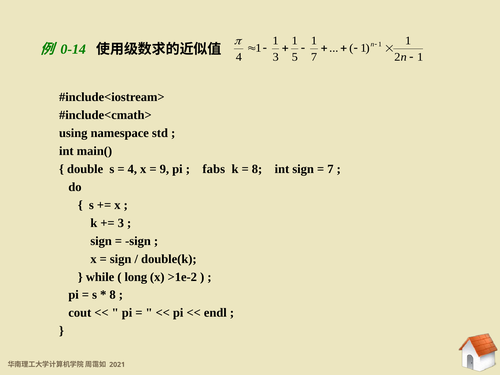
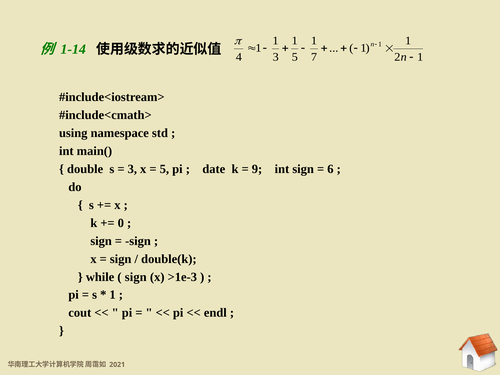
0-14: 0-14 -> 1-14 (73, 49)
4: 4 -> 3 (132, 169)
9: 9 -> 5 (164, 169)
fabs: fabs -> date (214, 169)
8: 8 -> 9 (257, 169)
7: 7 -> 6 (330, 169)
3: 3 -> 0 (121, 223)
long: long -> sign (136, 277)
>1e-2: >1e-2 -> >1e-3 (182, 277)
8: 8 -> 1 (113, 295)
